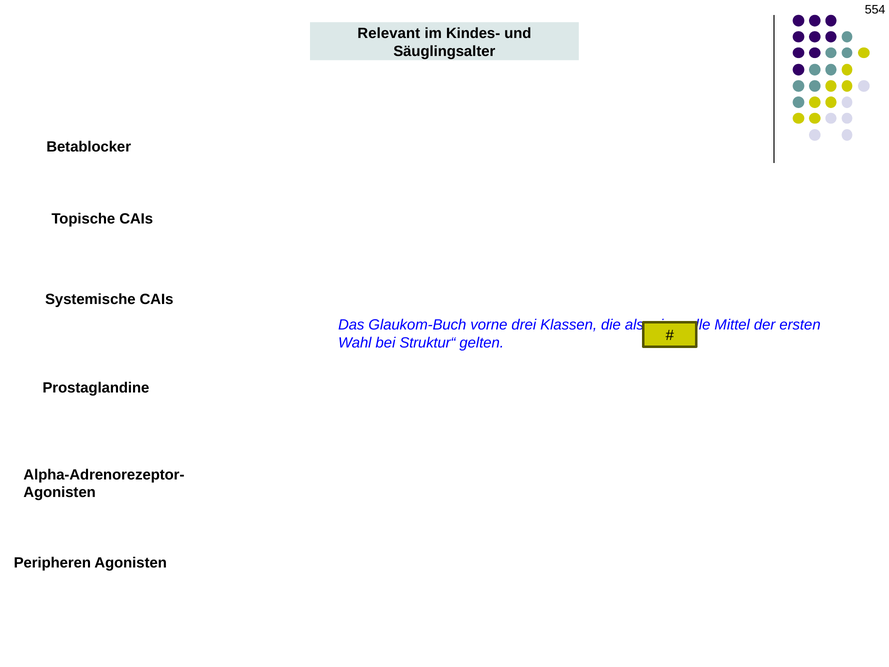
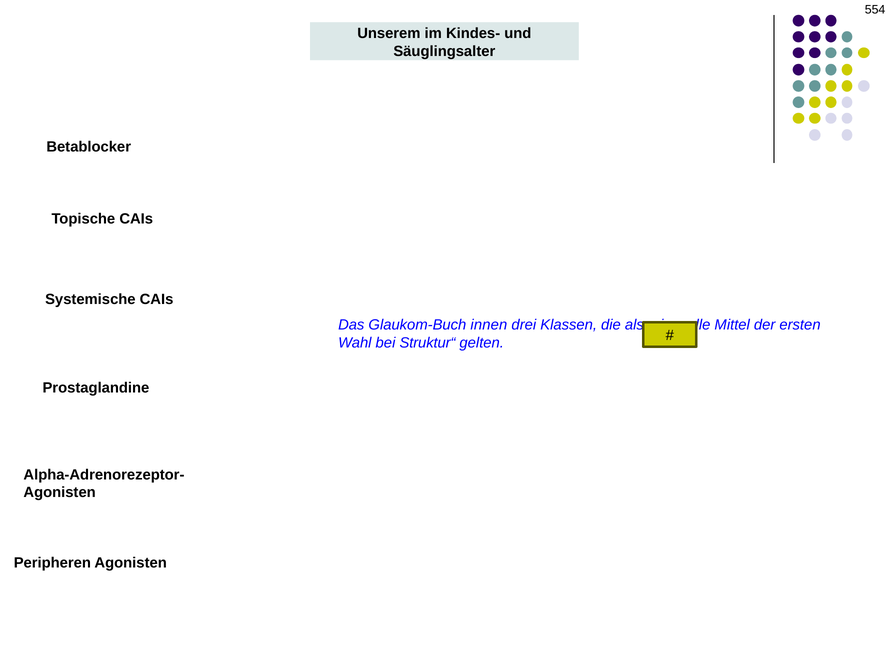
Relevant: Relevant -> Unserem (389, 33)
vorne: vorne -> innen (489, 325)
